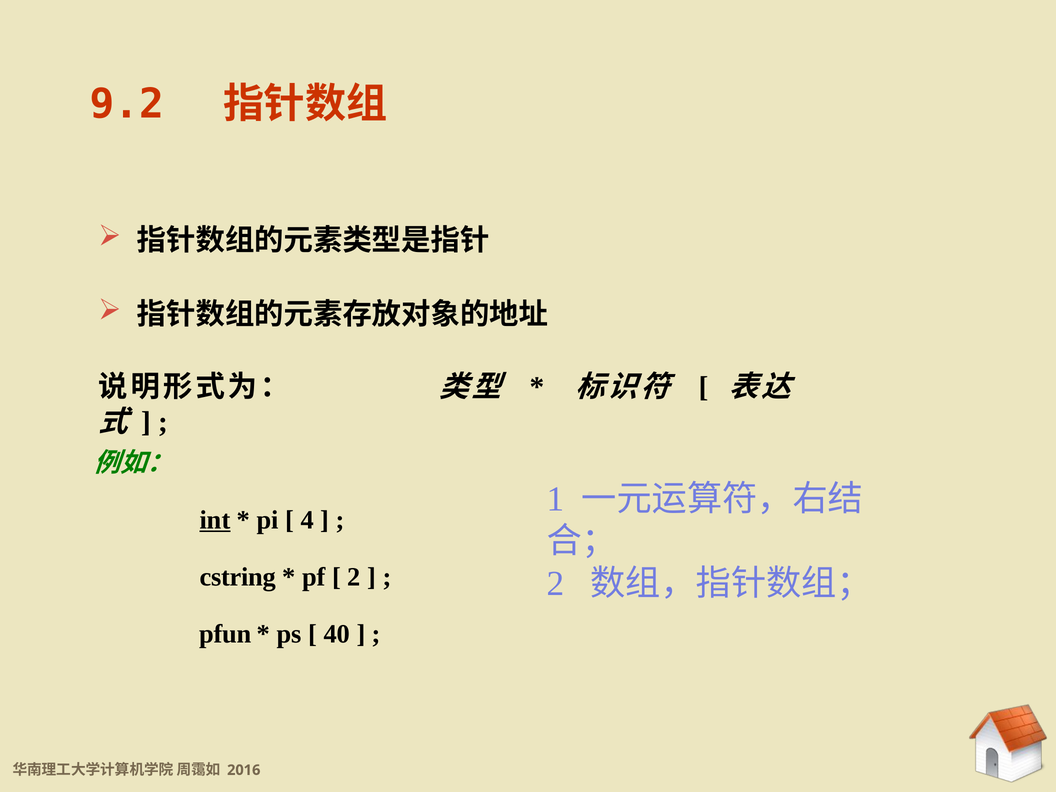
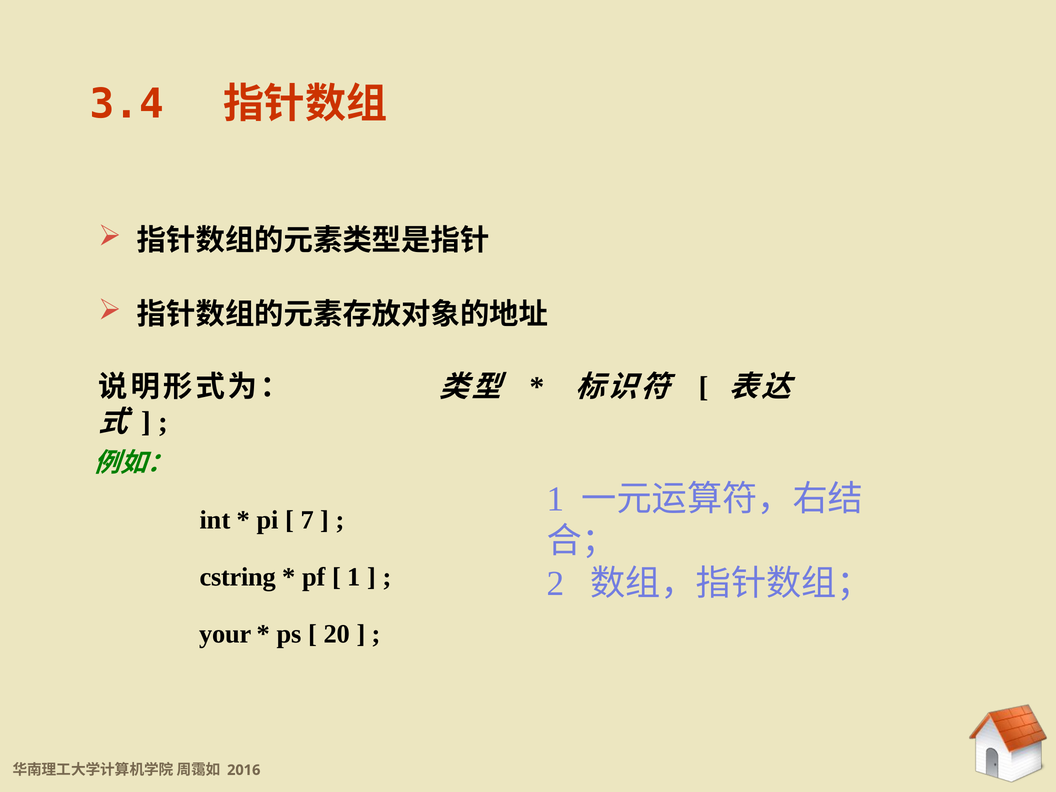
9.2: 9.2 -> 3.4 (127, 104)
int underline: present -> none (215, 520)
4: 4 -> 7 (307, 520)
2: 2 -> 1 (354, 577)
pfun: pfun -> your (225, 634)
40: 40 -> 20 (337, 634)
